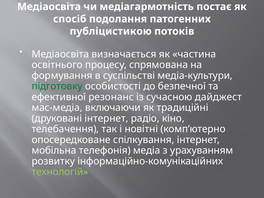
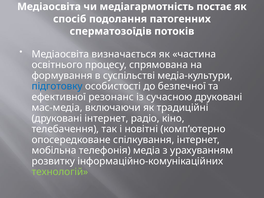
публіцистикою: публіцистикою -> сперматозоїдів (111, 31)
підготовку colour: green -> blue (57, 86)
сучасною дайджест: дайджест -> друковані (219, 97)
